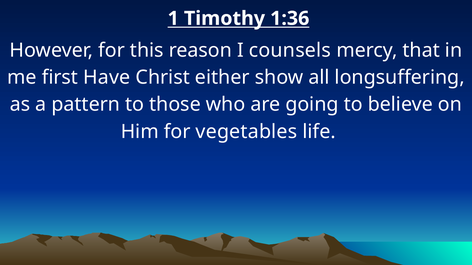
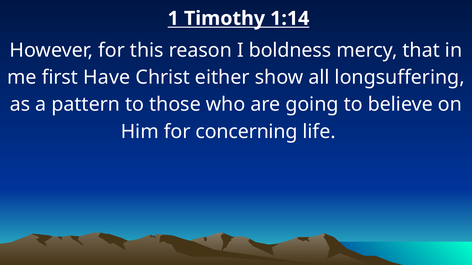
1:36: 1:36 -> 1:14 (290, 18)
counsels: counsels -> boldness (290, 50)
vegetables: vegetables -> concerning (247, 132)
